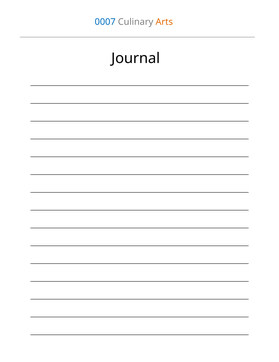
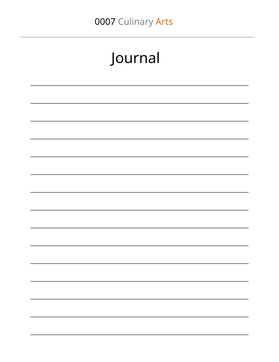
0007 colour: blue -> black (105, 22)
